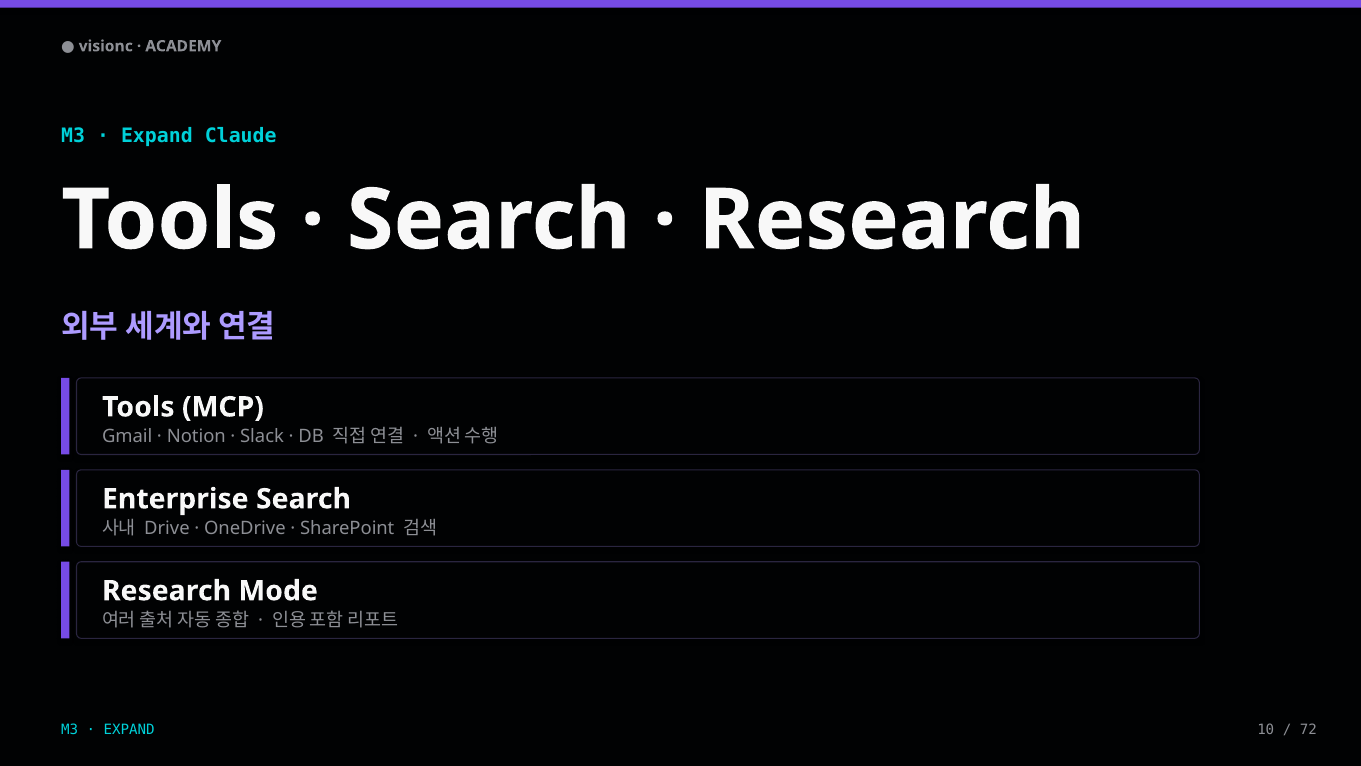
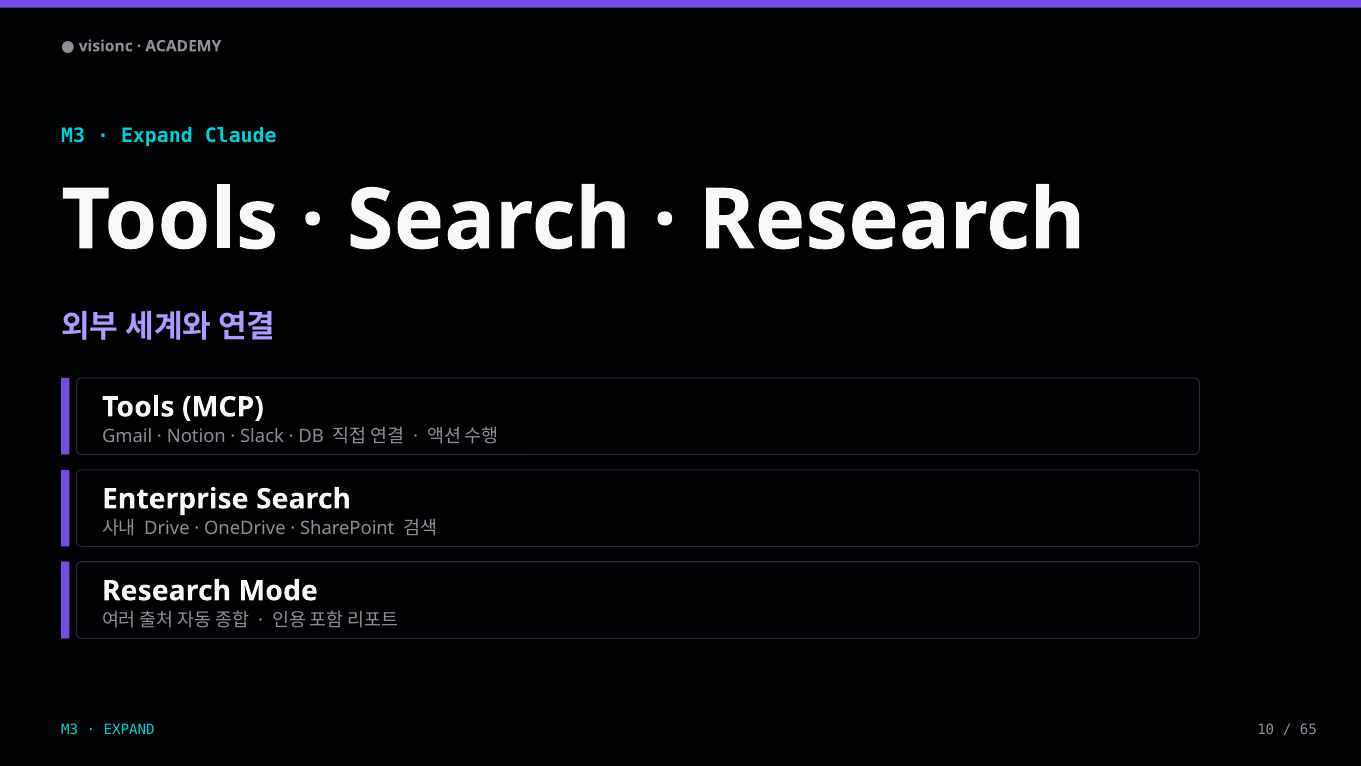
72: 72 -> 65 (1308, 729)
